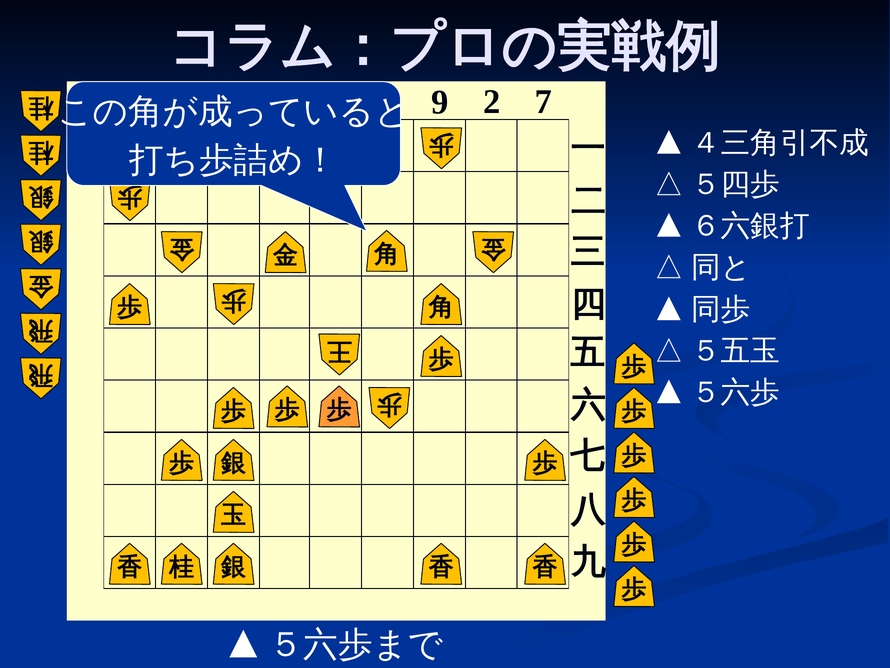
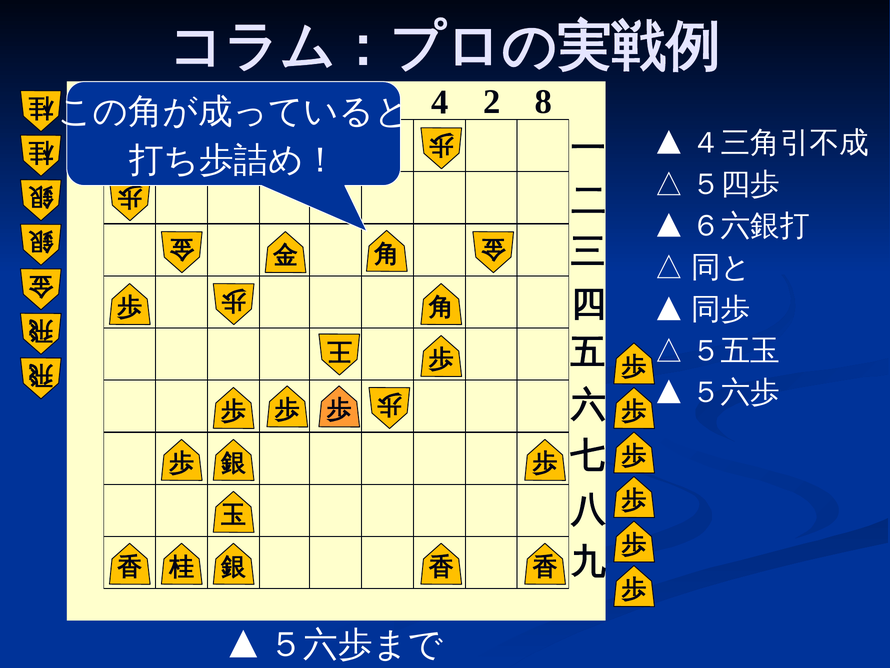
9: 9 -> 4 (440, 102)
2 7: 7 -> 8 (543, 102)
